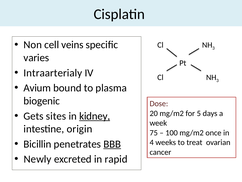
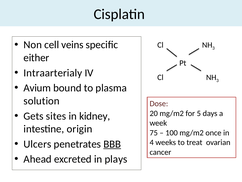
varies: varies -> either (36, 58)
biogenic: biogenic -> solution (42, 101)
kidney underline: present -> none (95, 116)
Bicillin: Bicillin -> Ulcers (37, 144)
Newly: Newly -> Ahead (38, 159)
rapid: rapid -> plays (116, 159)
